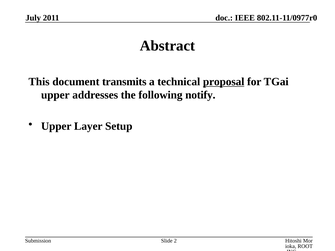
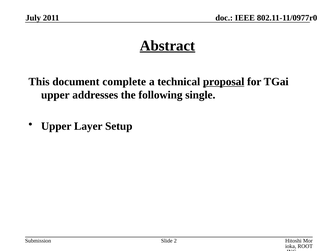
Abstract underline: none -> present (167, 46)
transmits: transmits -> complete (124, 82)
notify: notify -> single (200, 95)
